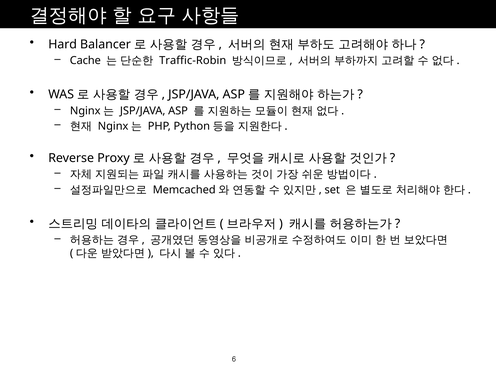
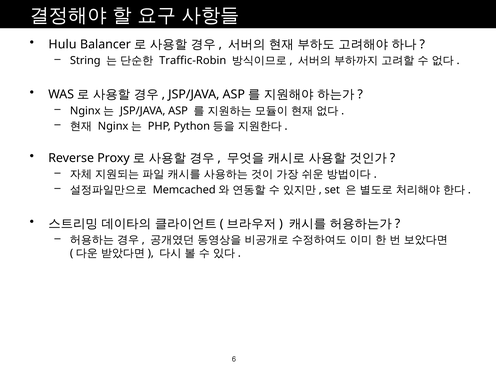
Hard: Hard -> Hulu (62, 44)
Cache: Cache -> String (85, 61)
